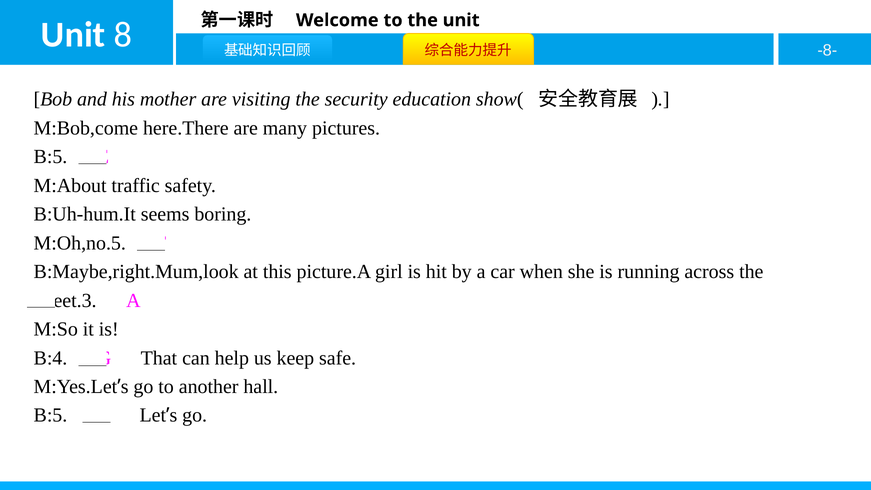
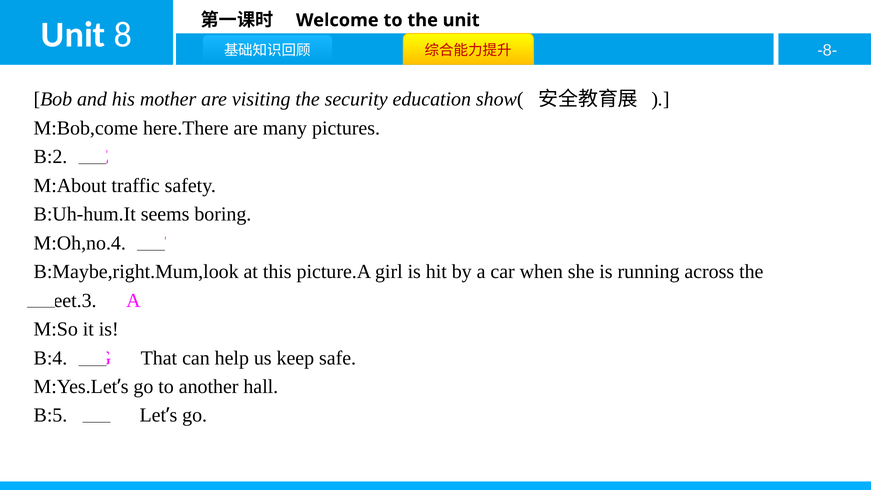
B:5: B:5 -> B:2 (50, 157)
M:Oh,no.5: M:Oh,no.5 -> M:Oh,no.4 (80, 243)
